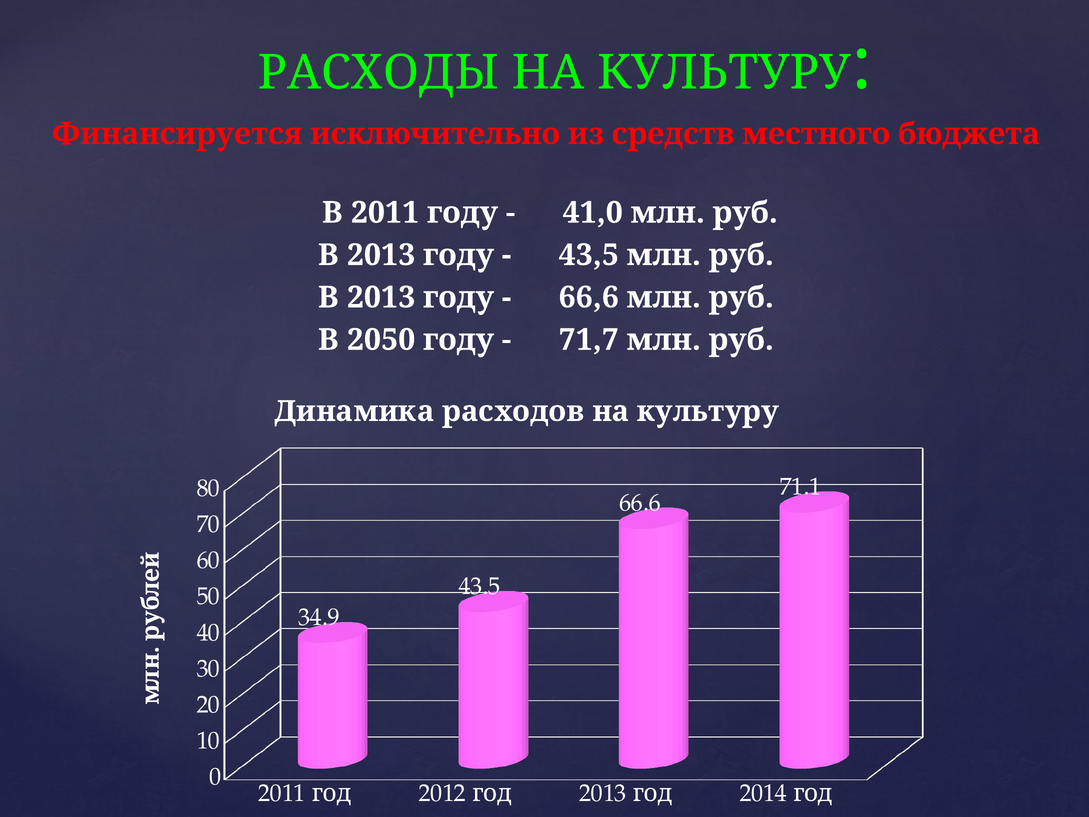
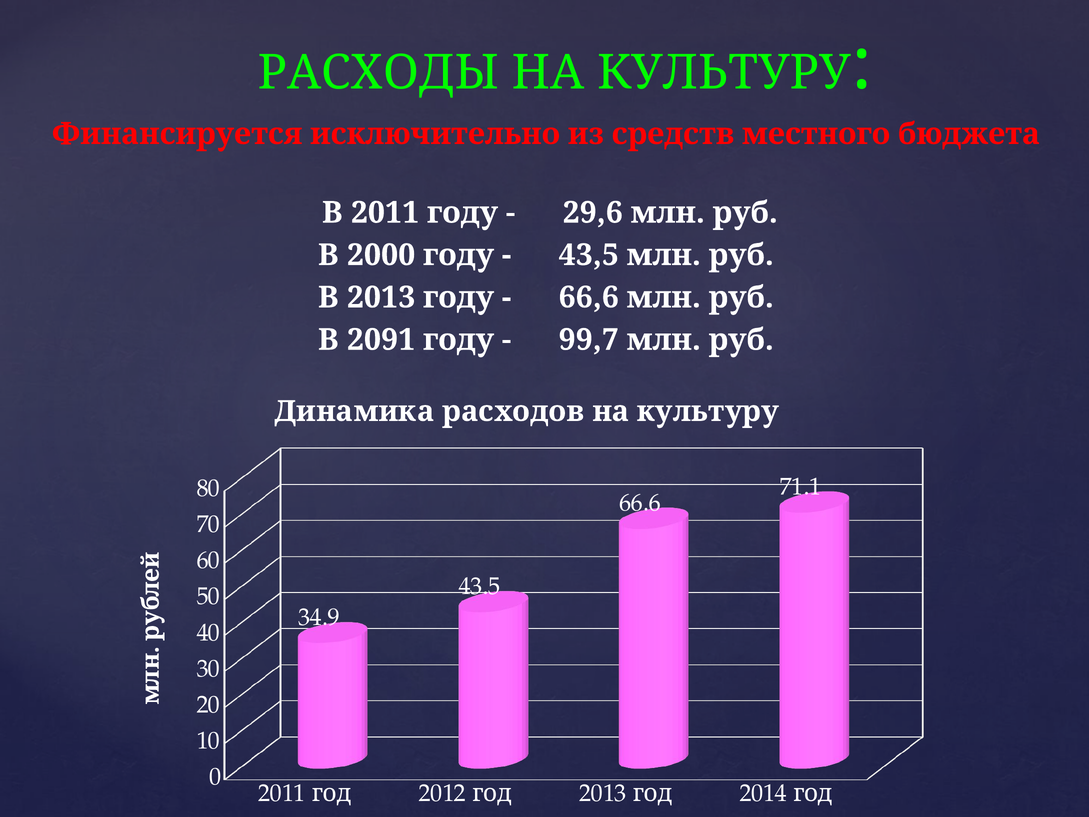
41,0: 41,0 -> 29,6 (593, 213)
2013: 2013 -> 2000 (381, 255)
2050: 2050 -> 2091 (381, 340)
71,7: 71,7 -> 99,7 (589, 340)
